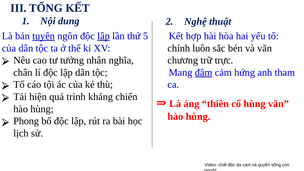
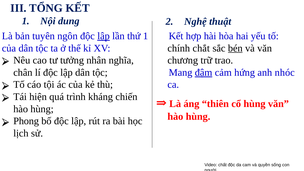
tuyên underline: present -> none (44, 36)
thứ 5: 5 -> 1 (146, 36)
luôn: luôn -> chắt (201, 48)
bén underline: none -> present (235, 48)
trực: trực -> trao (224, 60)
tham: tham -> nhóc (285, 72)
